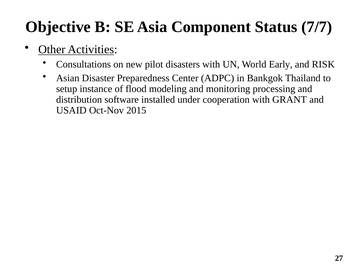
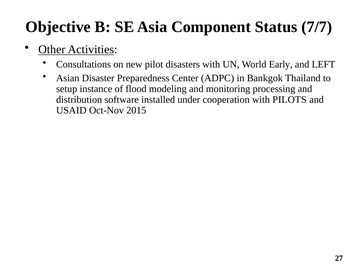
RISK: RISK -> LEFT (323, 64)
GRANT: GRANT -> PILOTS (290, 99)
